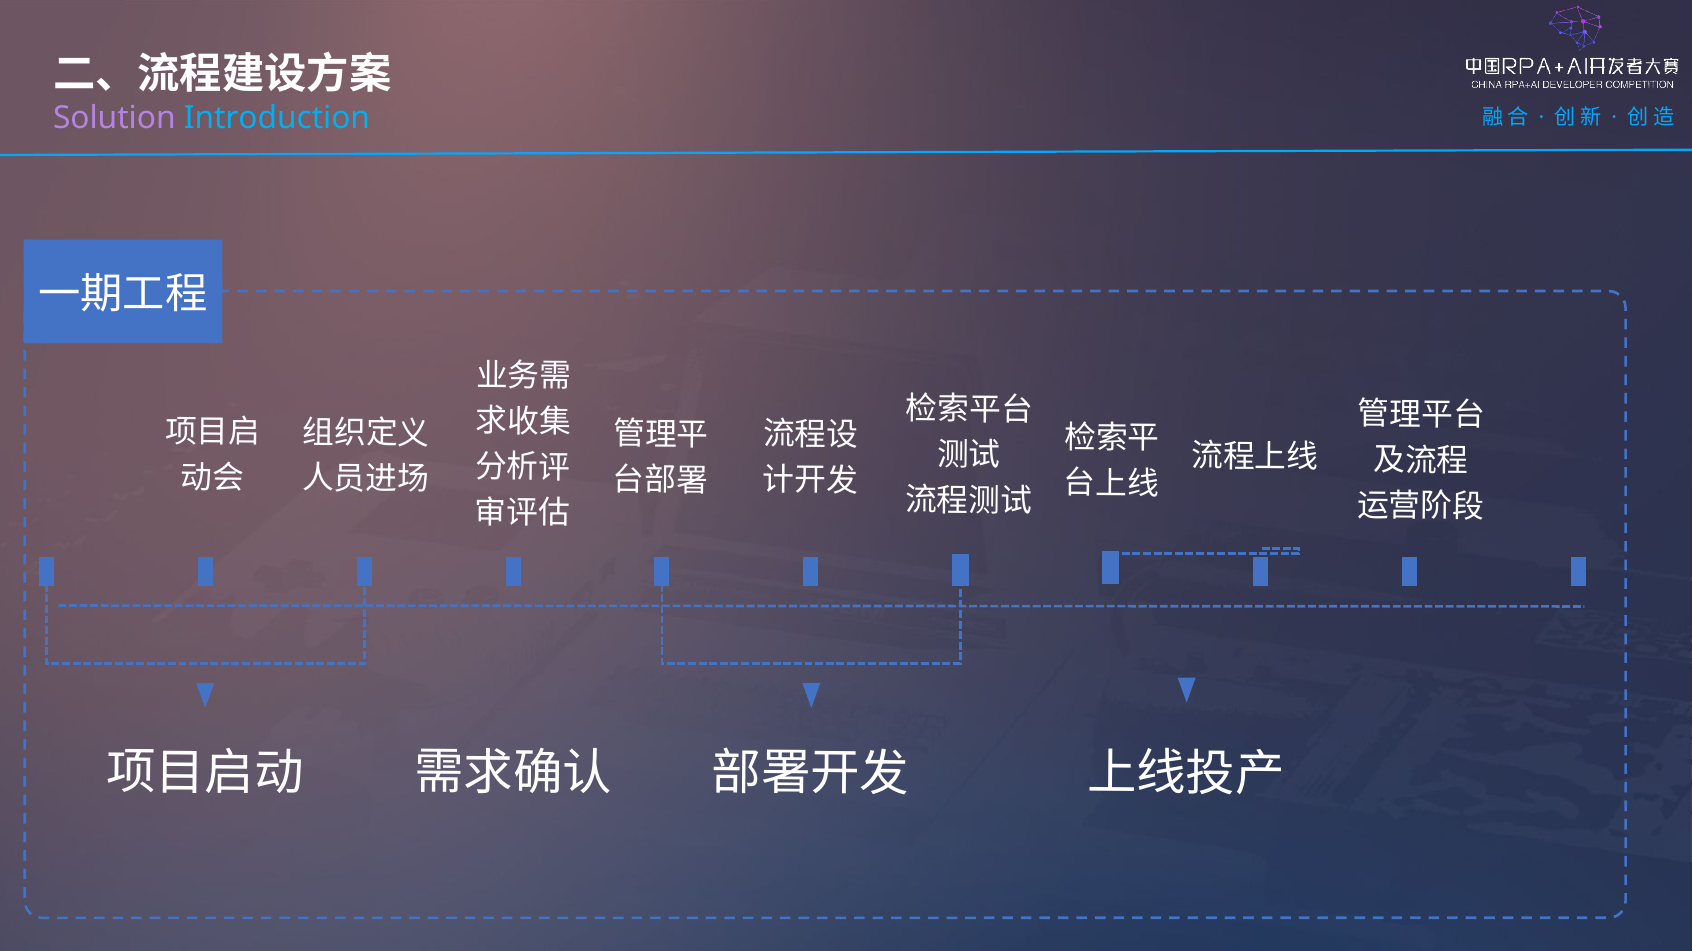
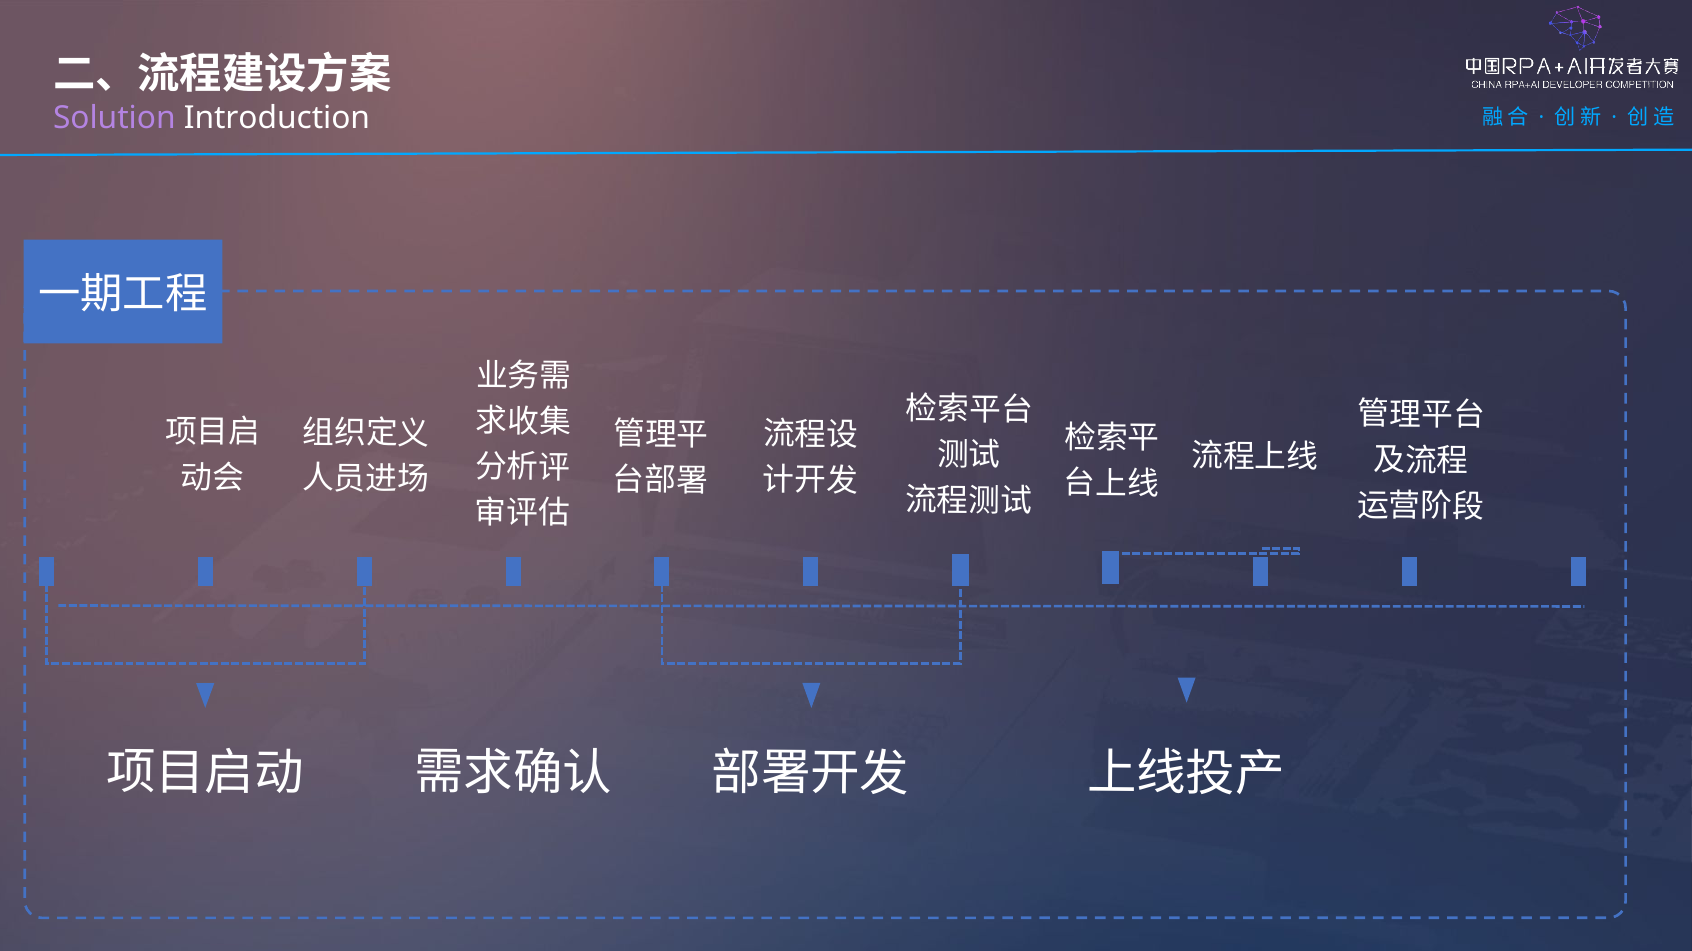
Introduction colour: light blue -> white (277, 118)
